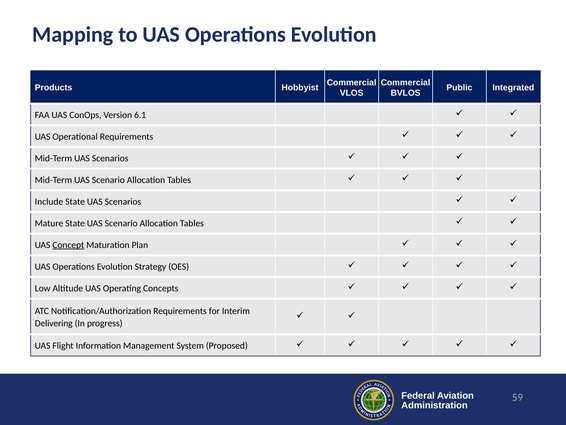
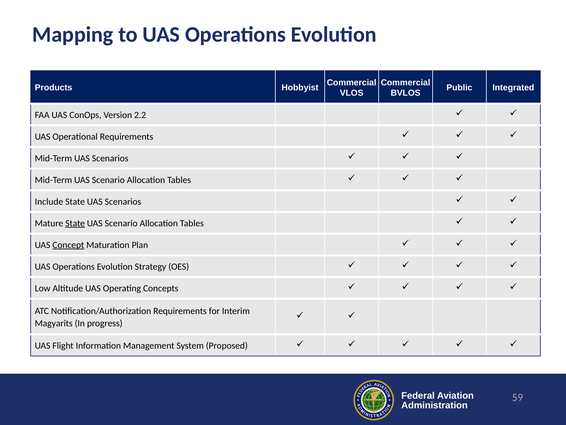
6.1: 6.1 -> 2.2 (140, 115)
State underline: none -> present (75, 223)
Delivering: Delivering -> Magyarits (54, 323)
